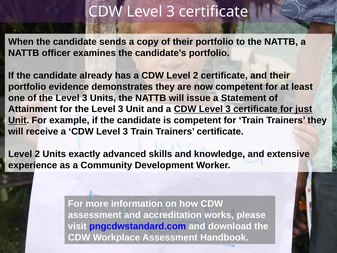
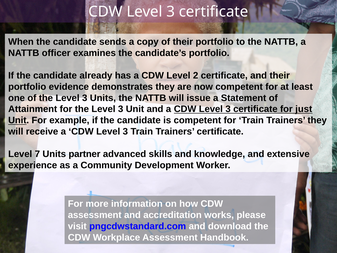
2: 2 -> 7 (37, 154)
exactly: exactly -> partner (84, 154)
